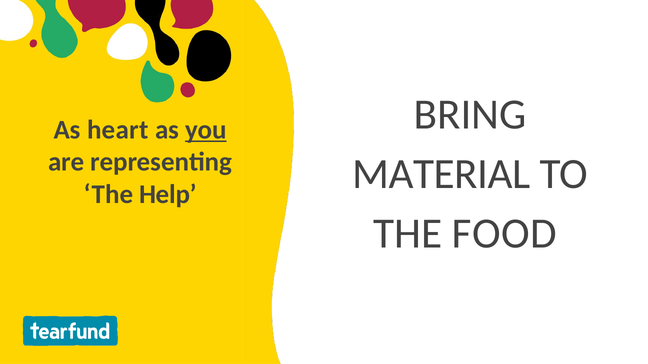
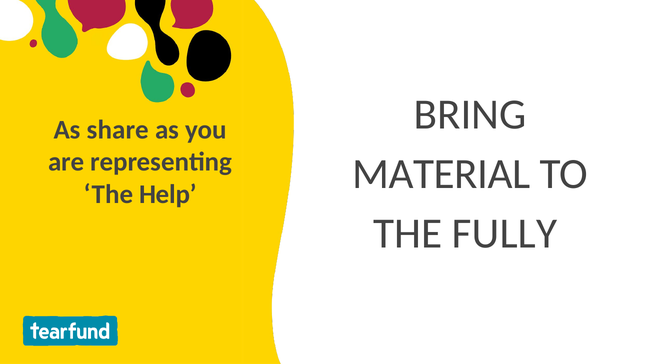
heart: heart -> share (118, 130)
you underline: present -> none (206, 130)
FOOD: FOOD -> FULLY (505, 234)
